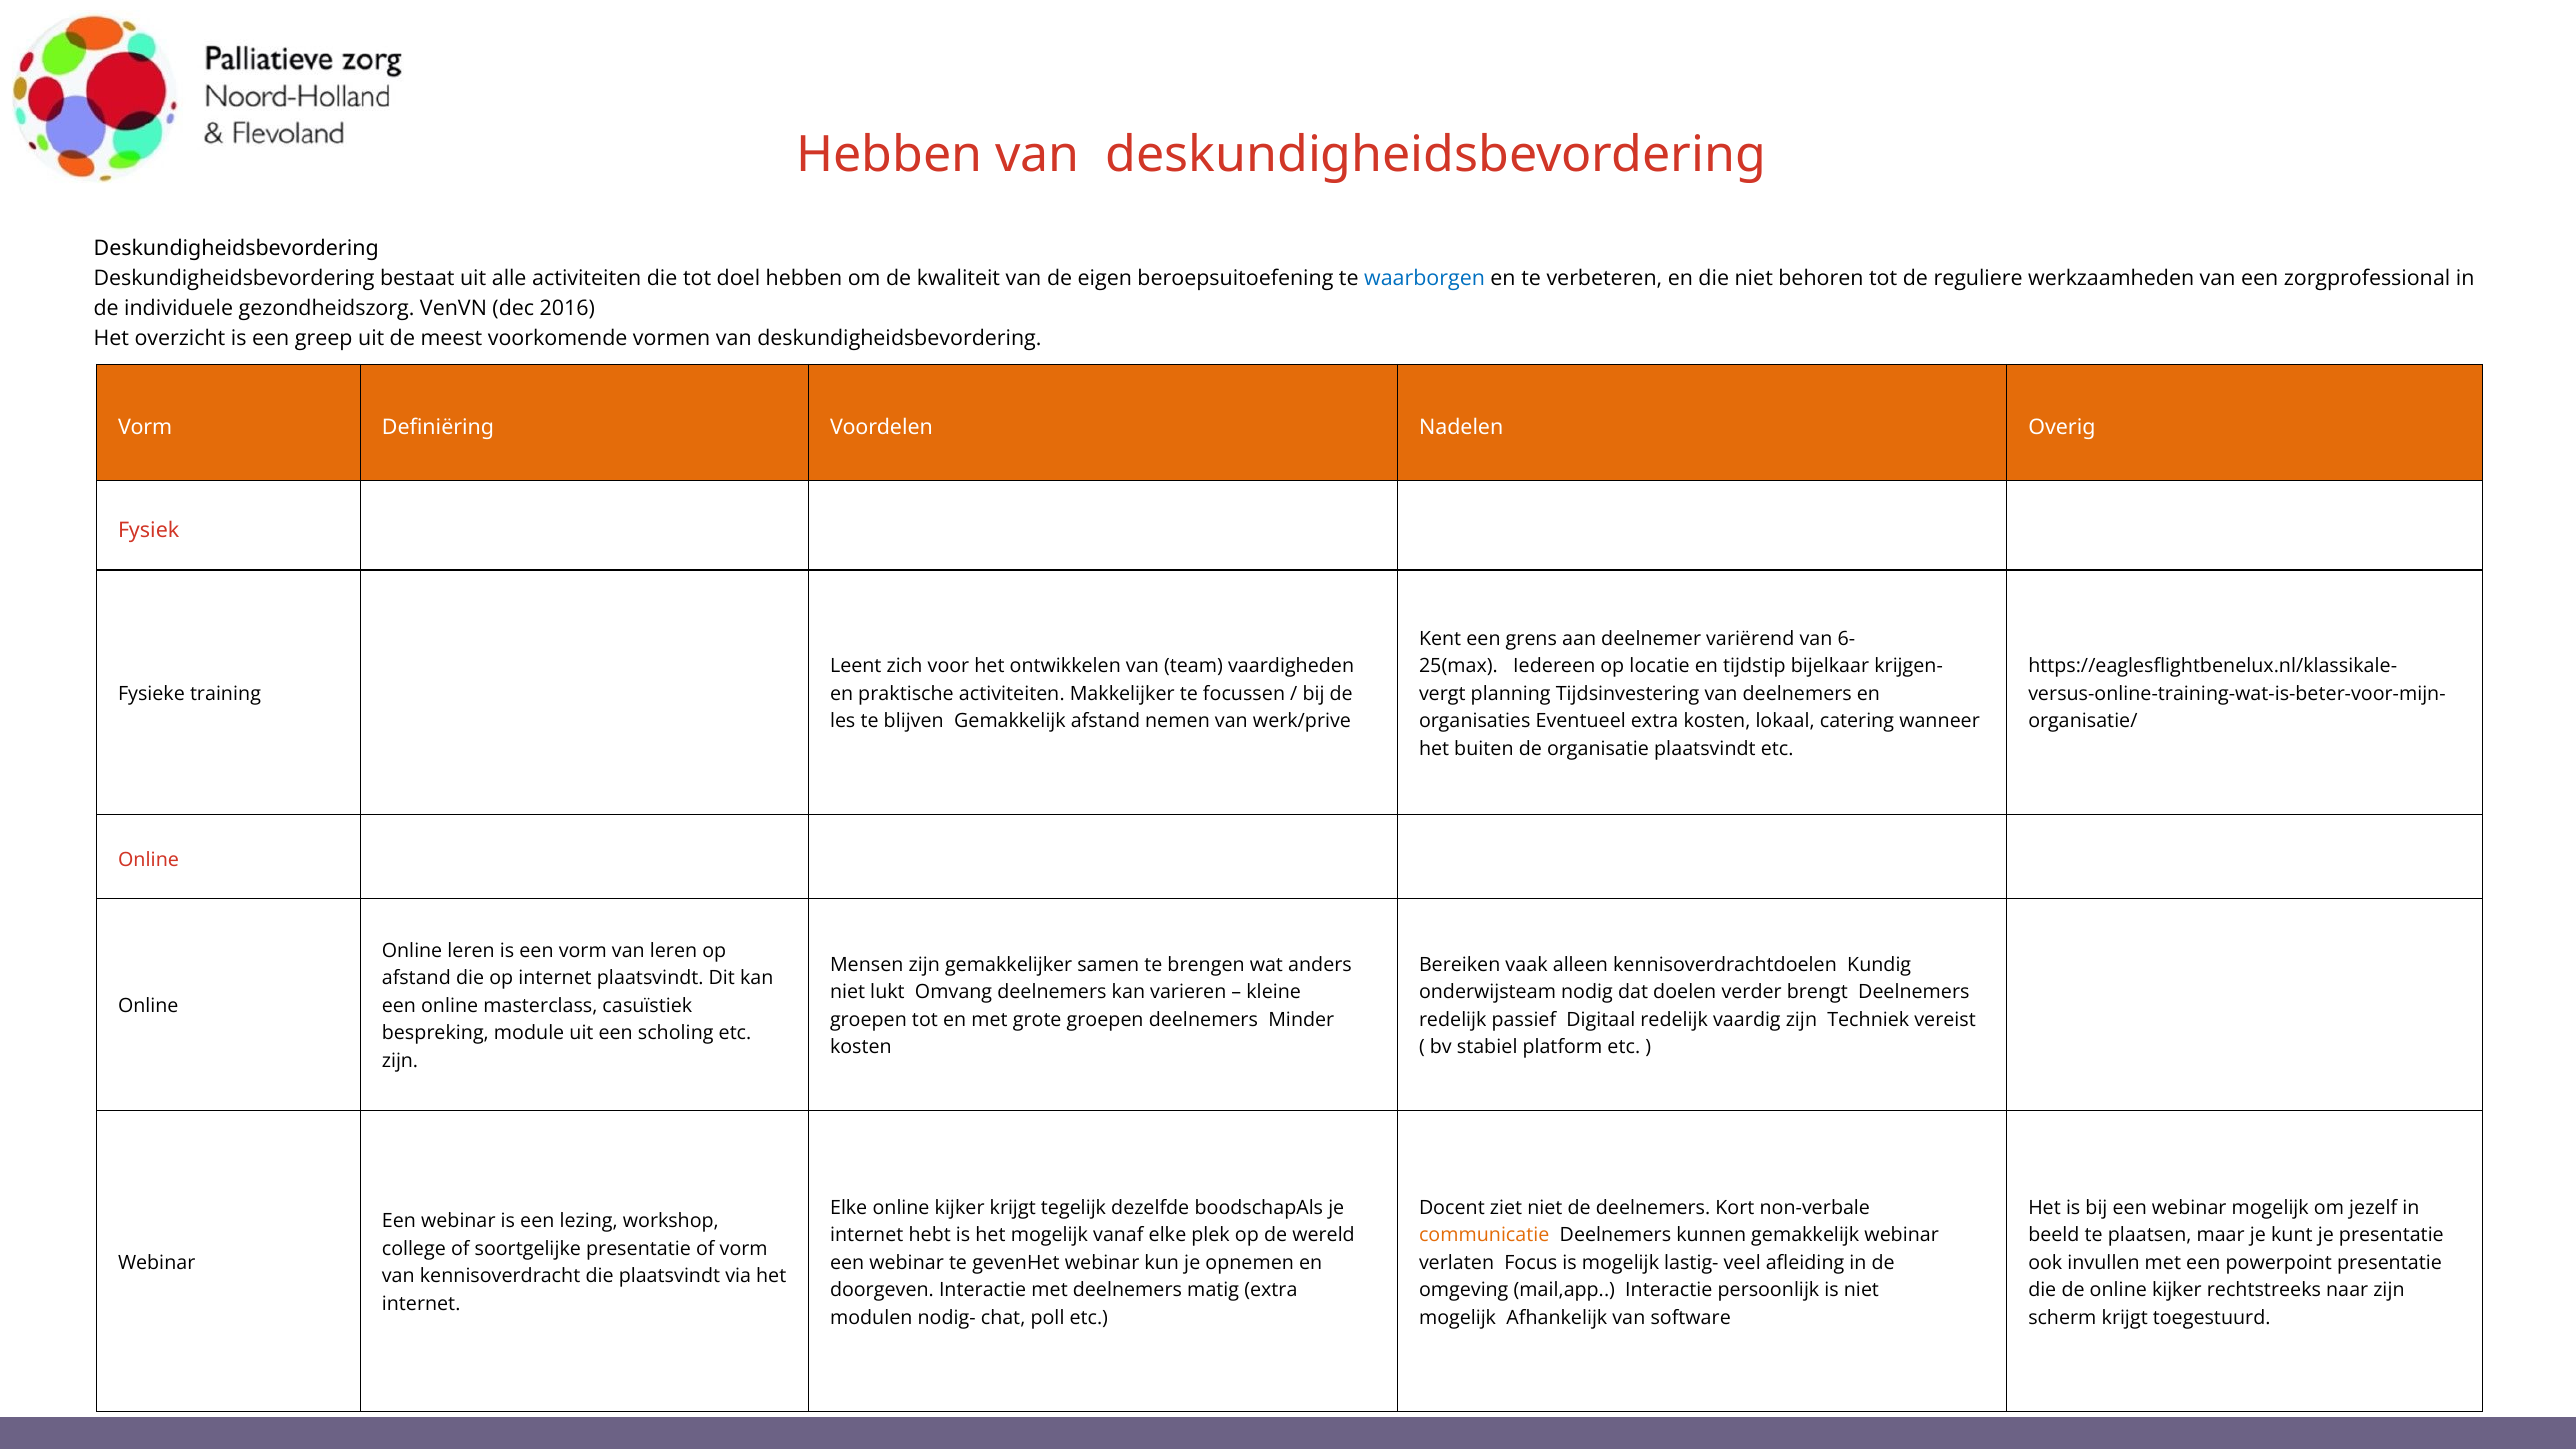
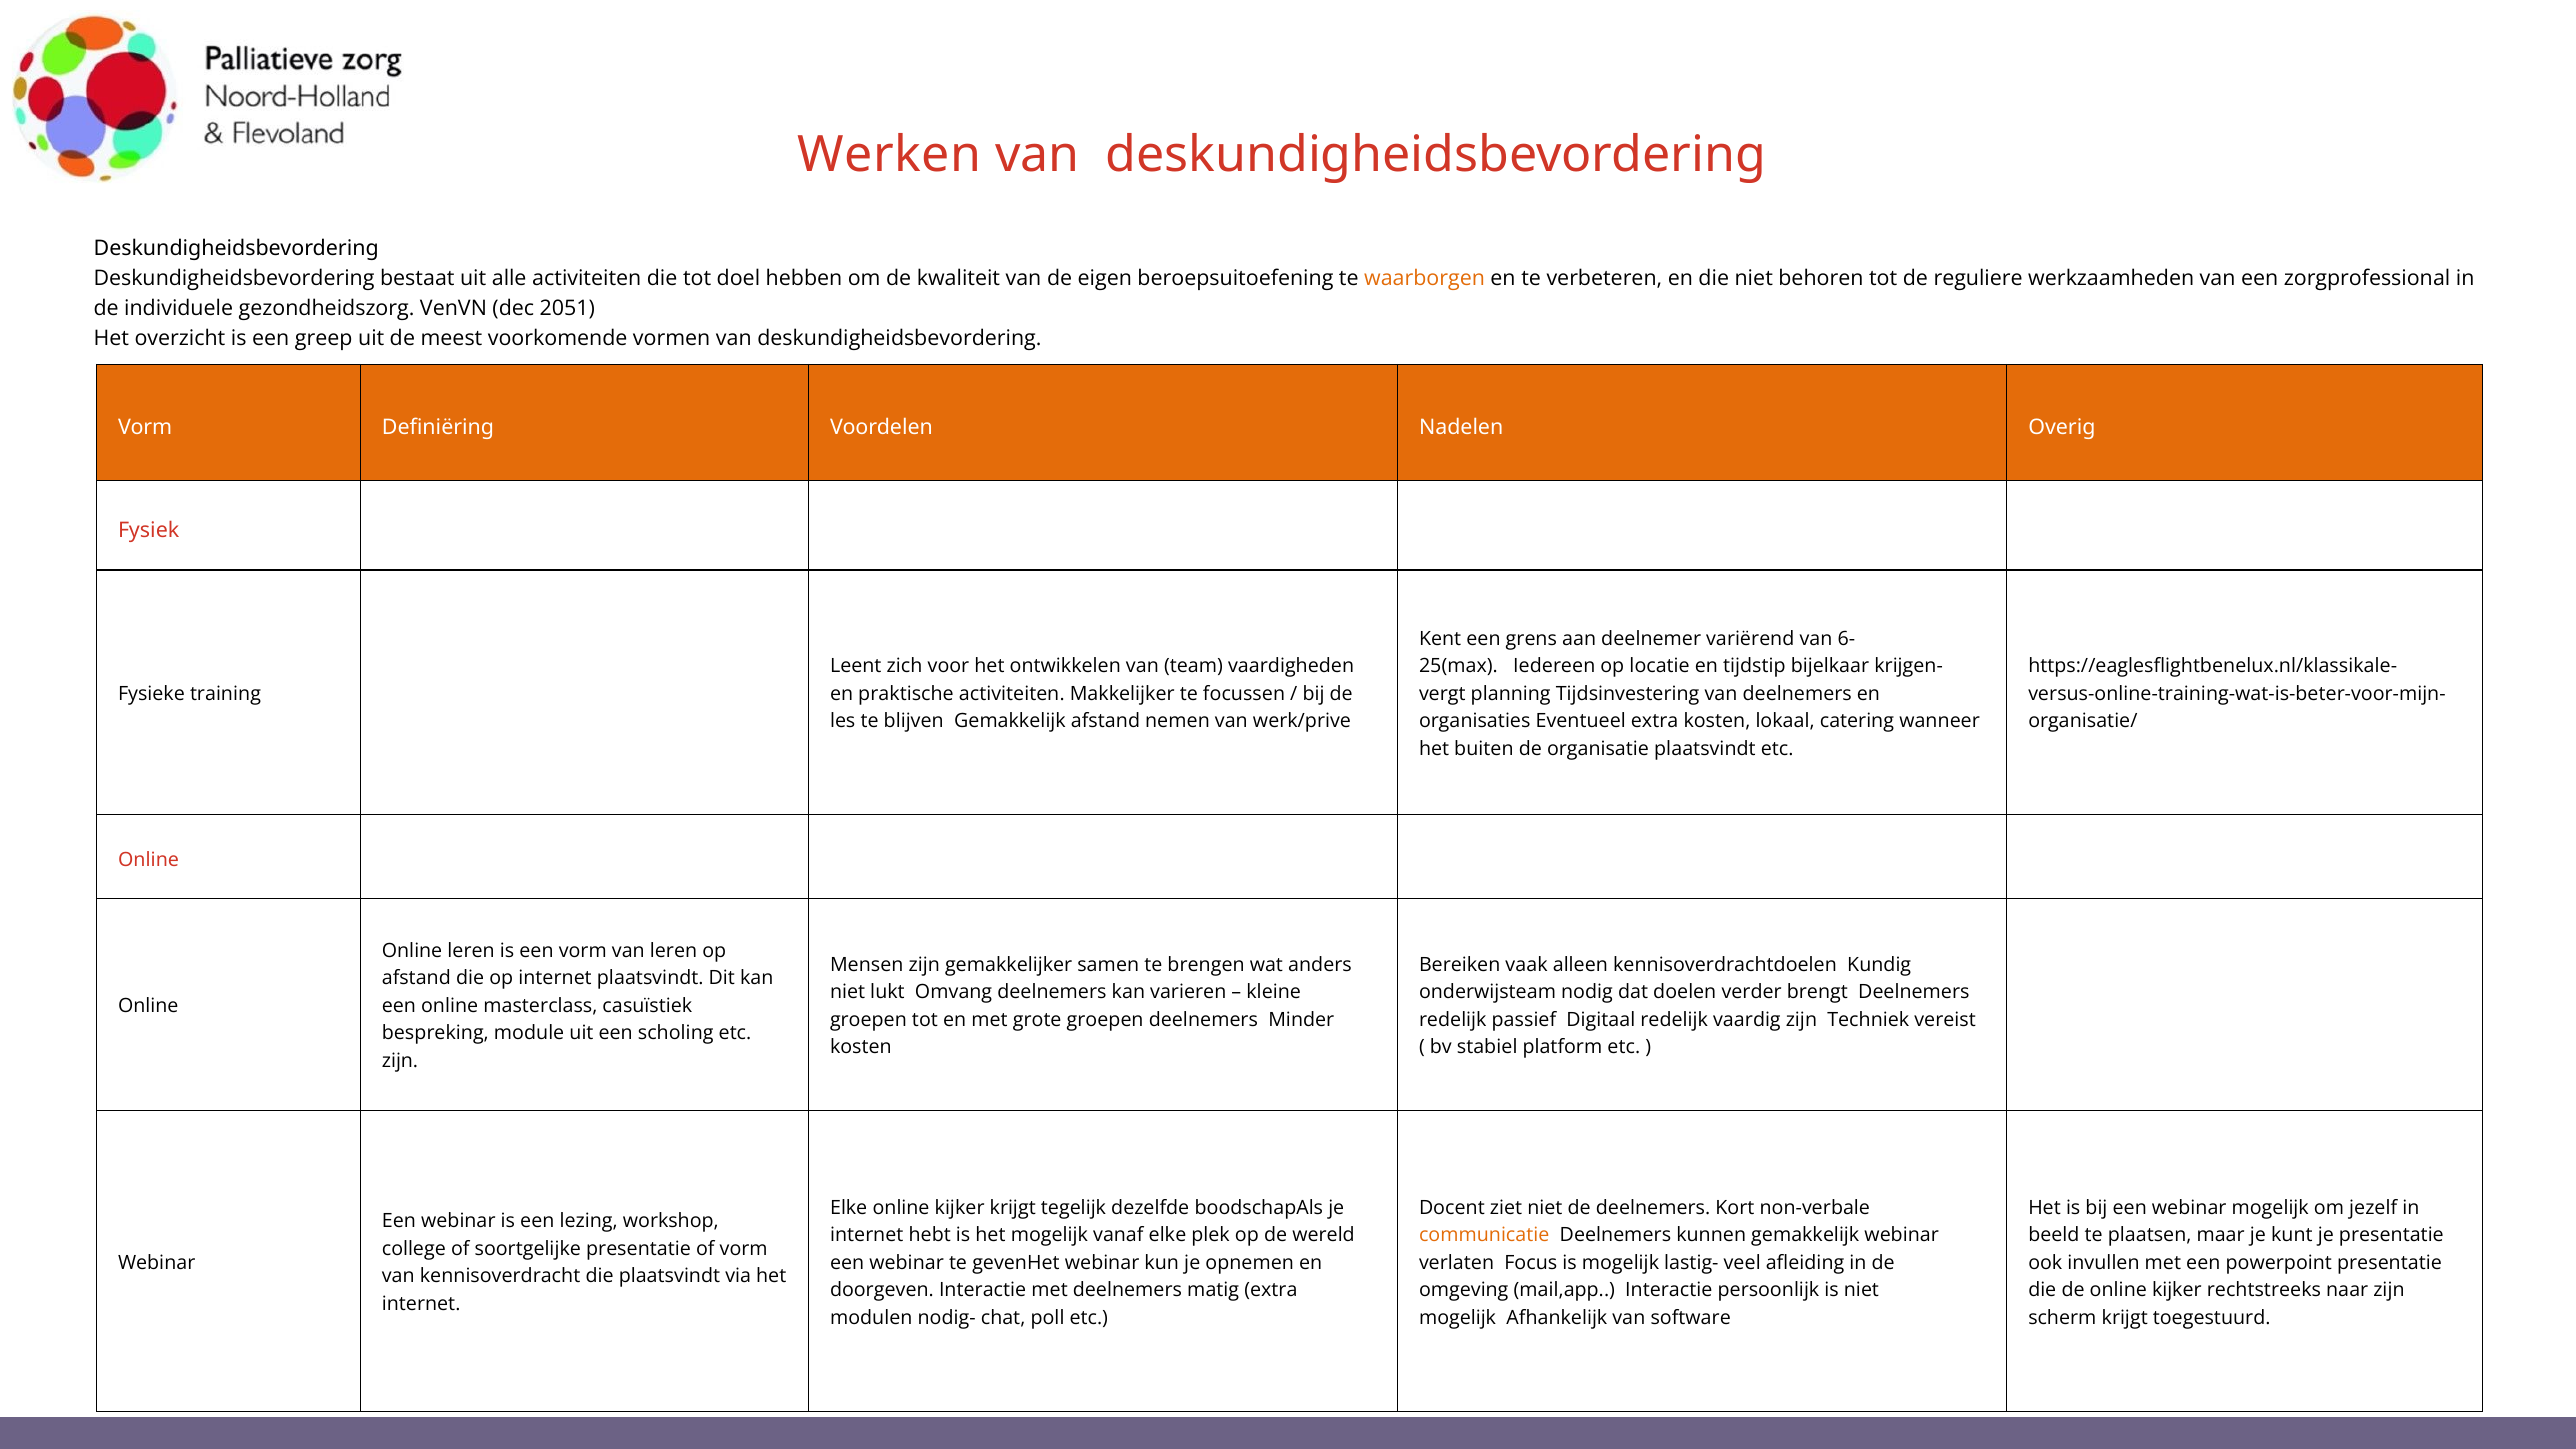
Hebben: Hebben -> Werken (889, 155)
waarborgen colour: blue -> orange (1425, 278)
2016: 2016 -> 2051 (567, 308)
